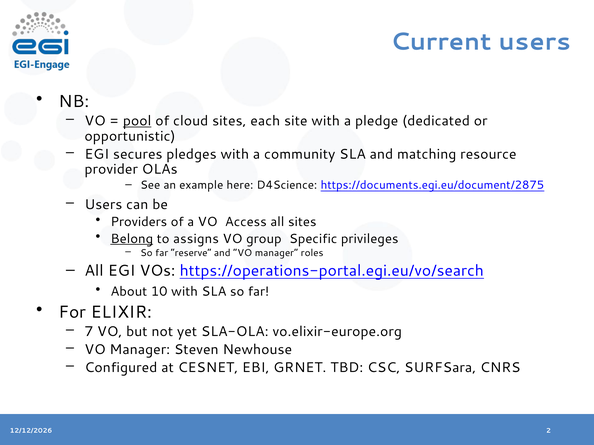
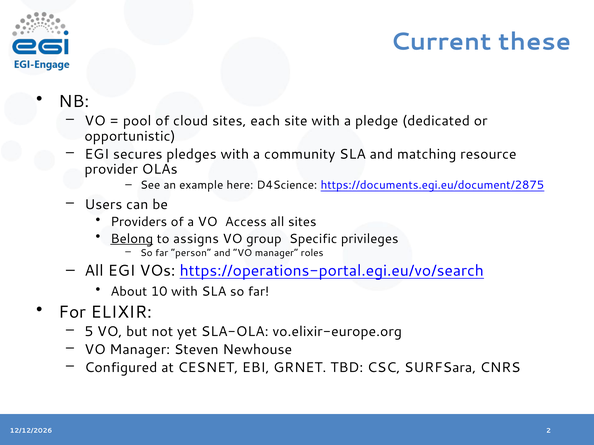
Current users: users -> these (535, 42)
pool underline: present -> none (137, 121)
reserve: reserve -> person (191, 253)
7: 7 -> 5 (89, 332)
